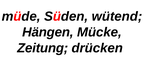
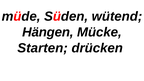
Zeitung: Zeitung -> Starten (43, 48)
